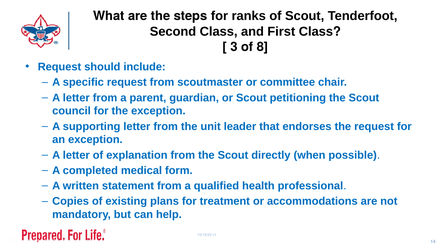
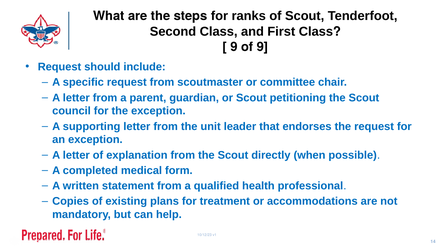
3: 3 -> 9 (234, 47)
of 8: 8 -> 9 (263, 47)
